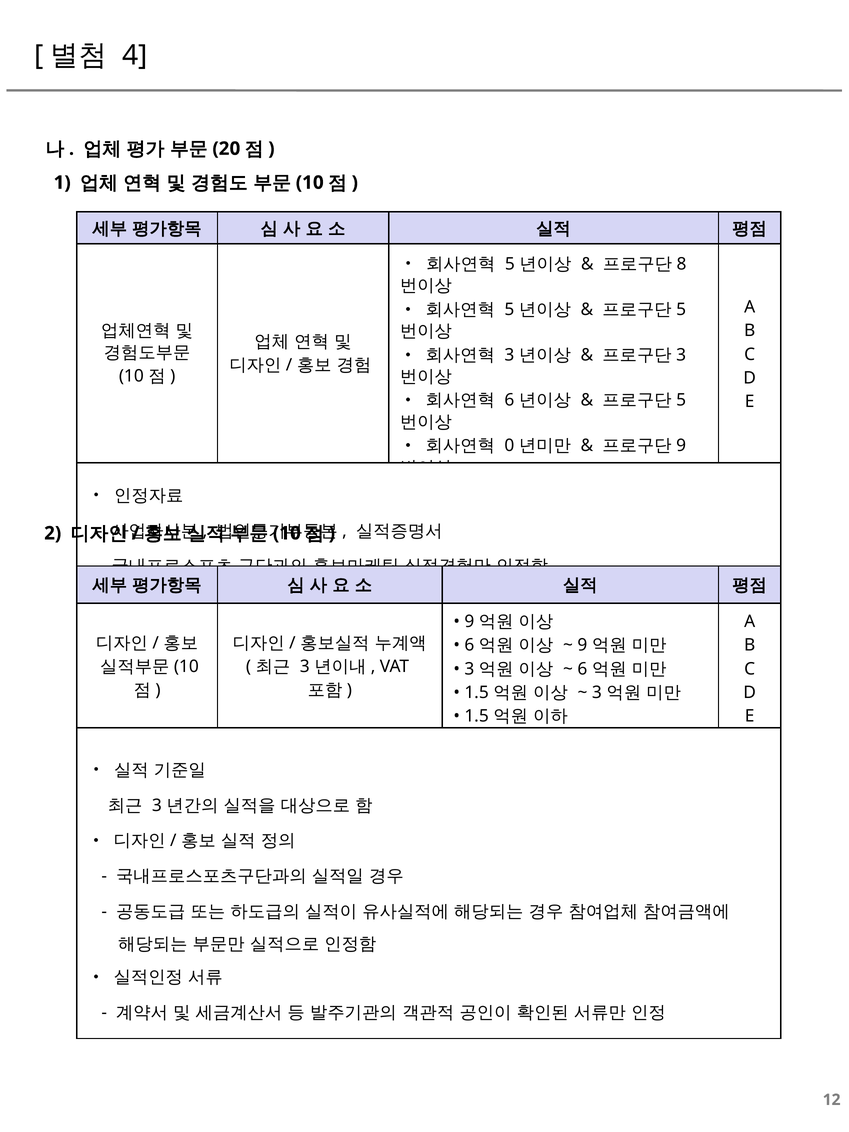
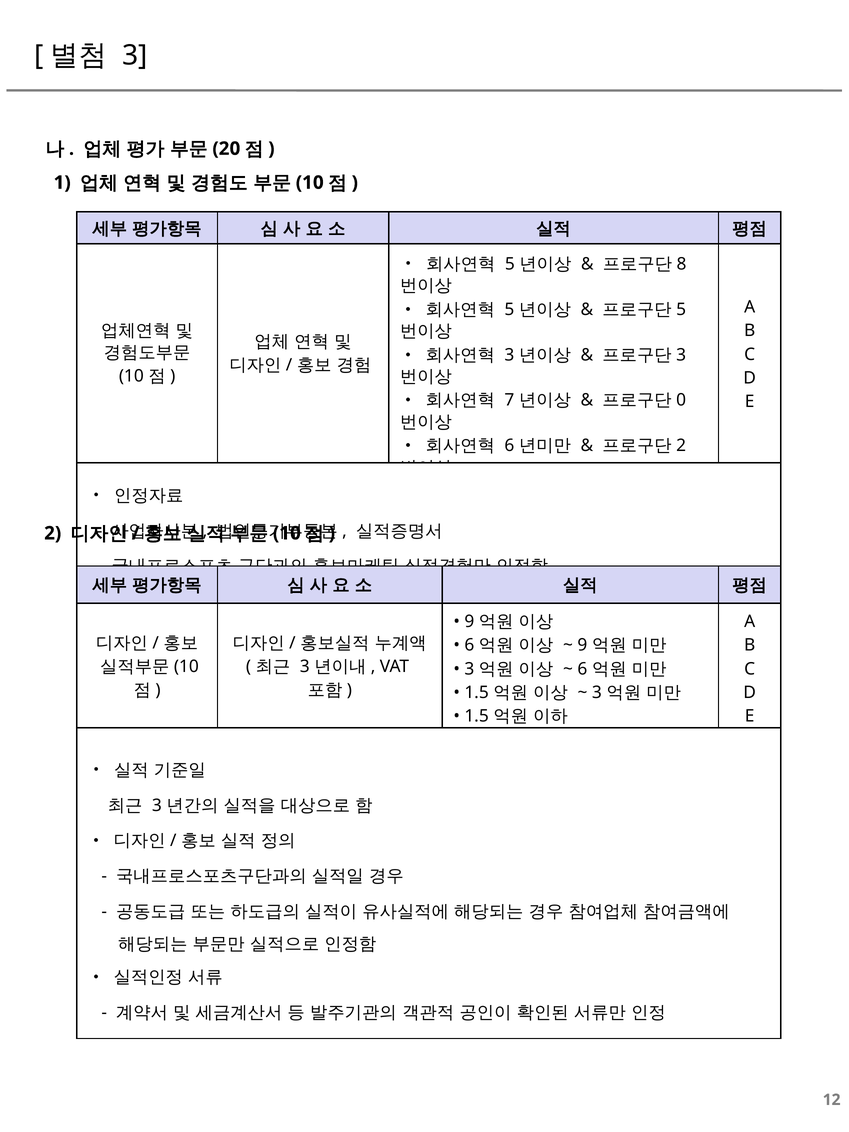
4: 4 -> 3 (135, 55)
6: 6 -> 7 (509, 400)
5: 5 -> 0 (681, 400)
0: 0 -> 6 (509, 446)
9: 9 -> 2 (681, 446)
